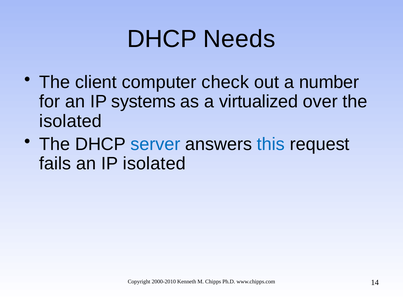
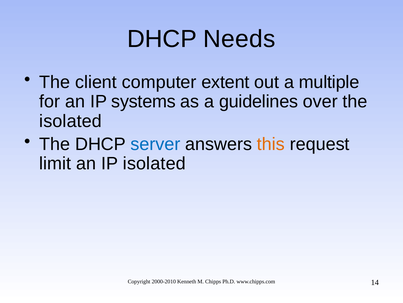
check: check -> extent (226, 82)
number: number -> multiple (329, 82)
virtualized: virtualized -> guidelines (259, 101)
this colour: blue -> orange (271, 144)
fails: fails -> limit (55, 163)
